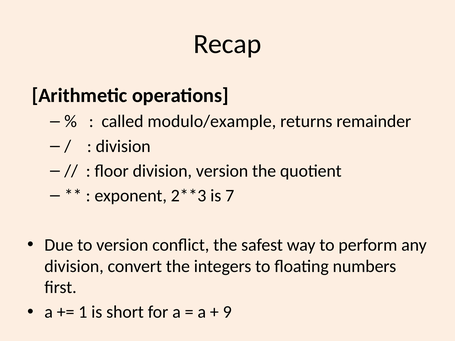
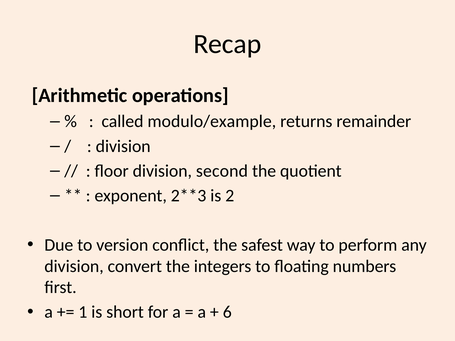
division version: version -> second (222, 171)
7: 7 -> 2 (230, 196)
9: 9 -> 6 (227, 312)
